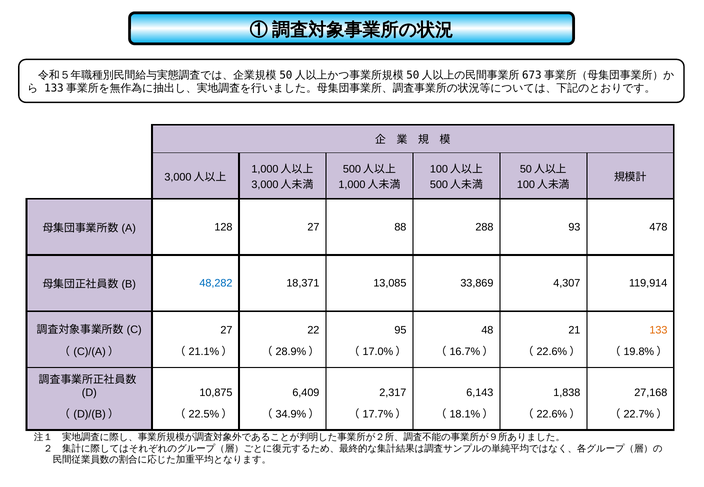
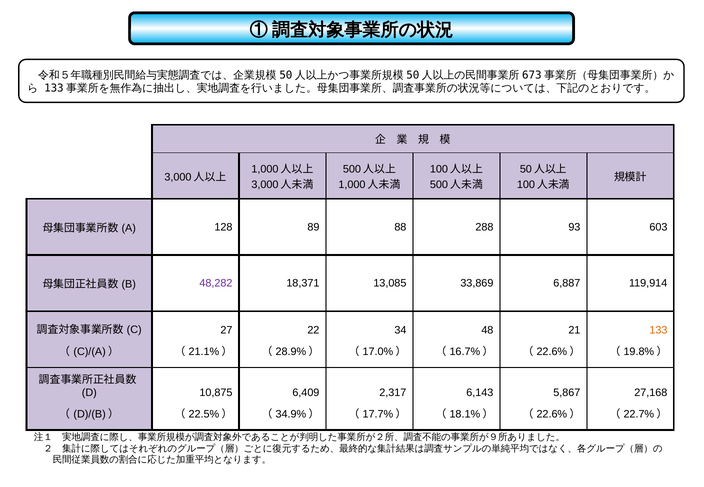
128 27: 27 -> 89 (313, 227)
478: 478 -> 603 (658, 227)
48,282 colour: blue -> purple (216, 284)
4,307: 4,307 -> 6,887 (567, 284)
95: 95 -> 34 (400, 331)
1,838: 1,838 -> 5,867 (567, 393)
